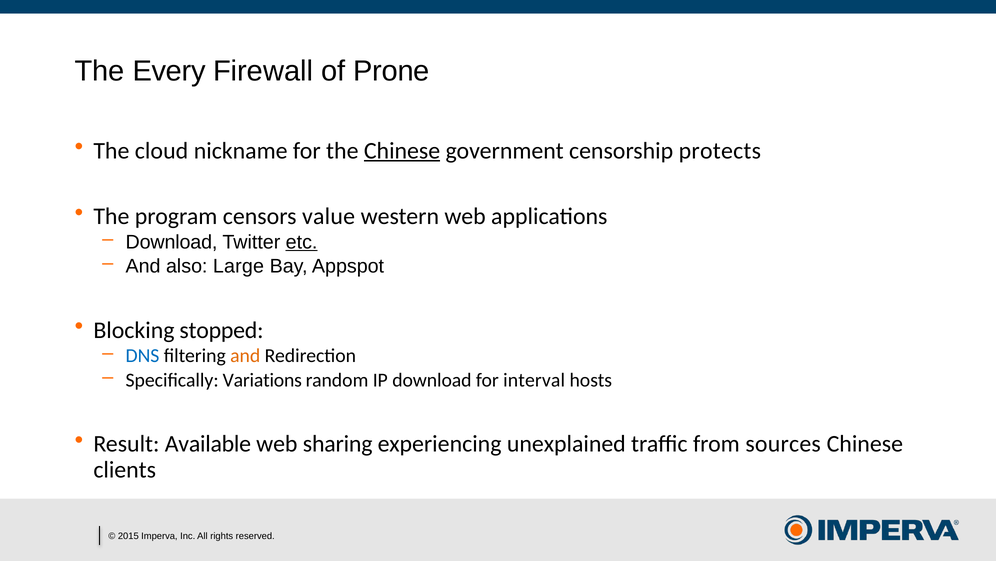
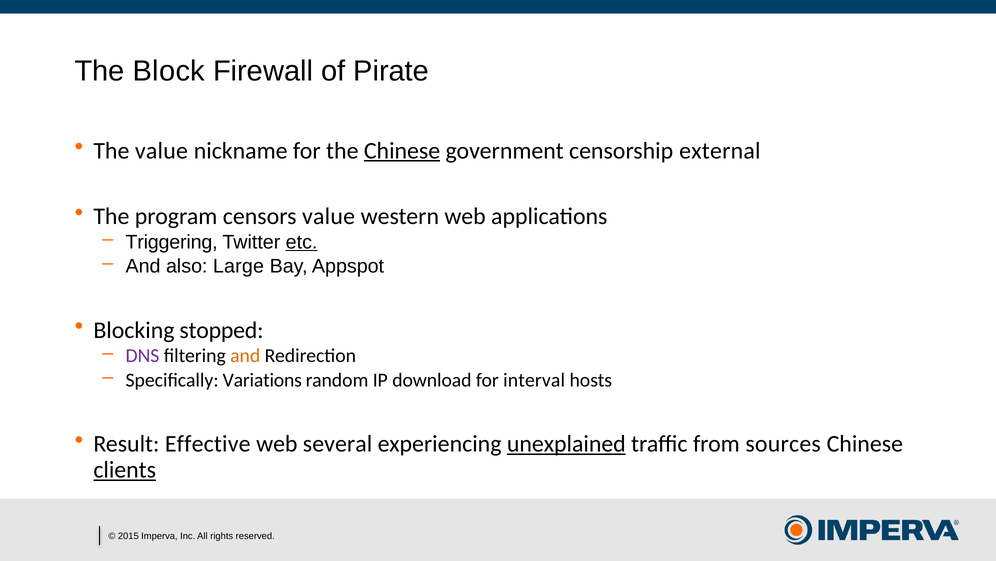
Every: Every -> Block (169, 71)
Prone: Prone -> Pirate (391, 71)
The cloud: cloud -> value (161, 150)
protects: protects -> external (720, 150)
Download: Download -> Triggering (172, 242)
DNS colour: blue -> purple (142, 356)
Available: Available -> Effective (208, 444)
sharing: sharing -> several (338, 444)
unexplained underline: none -> present (566, 444)
clients underline: none -> present (125, 469)
